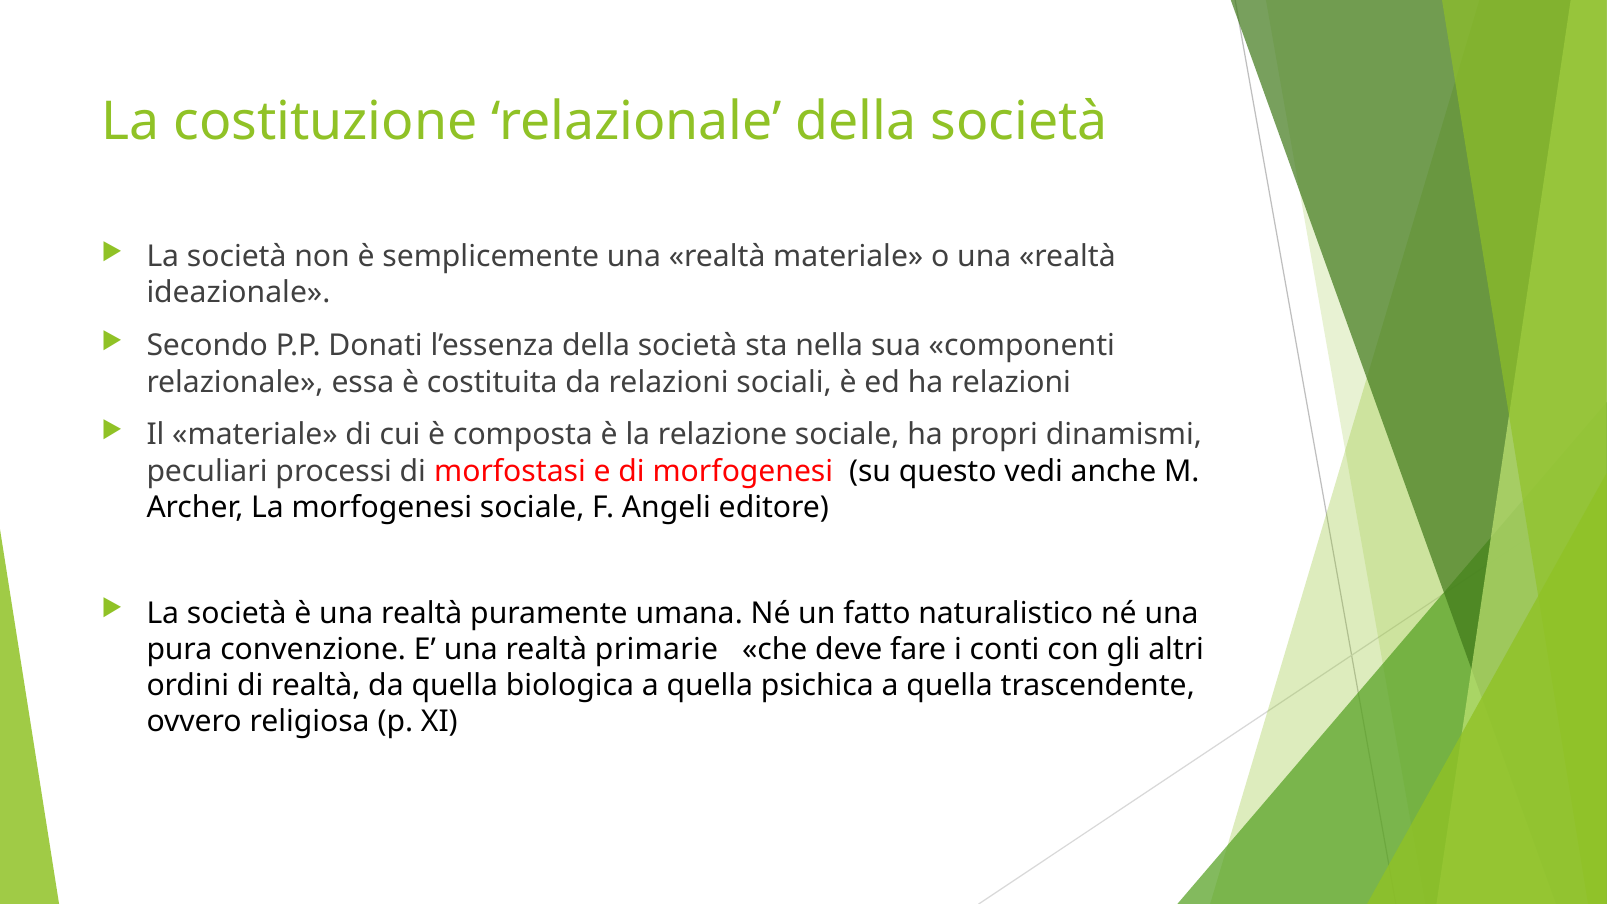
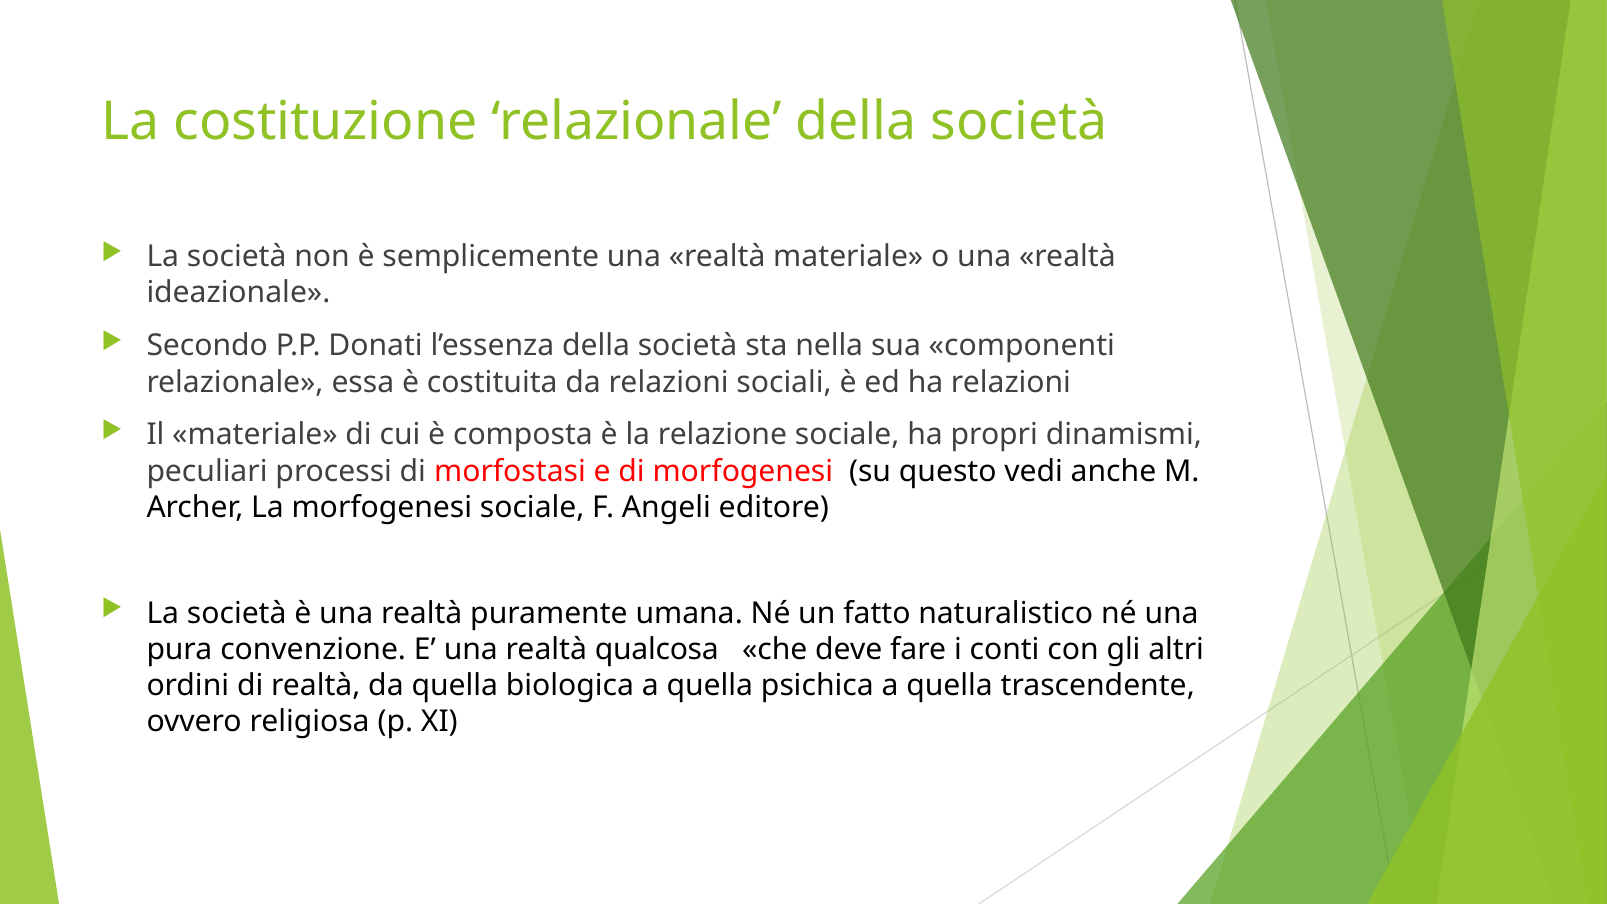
primarie: primarie -> qualcosa (657, 649)
